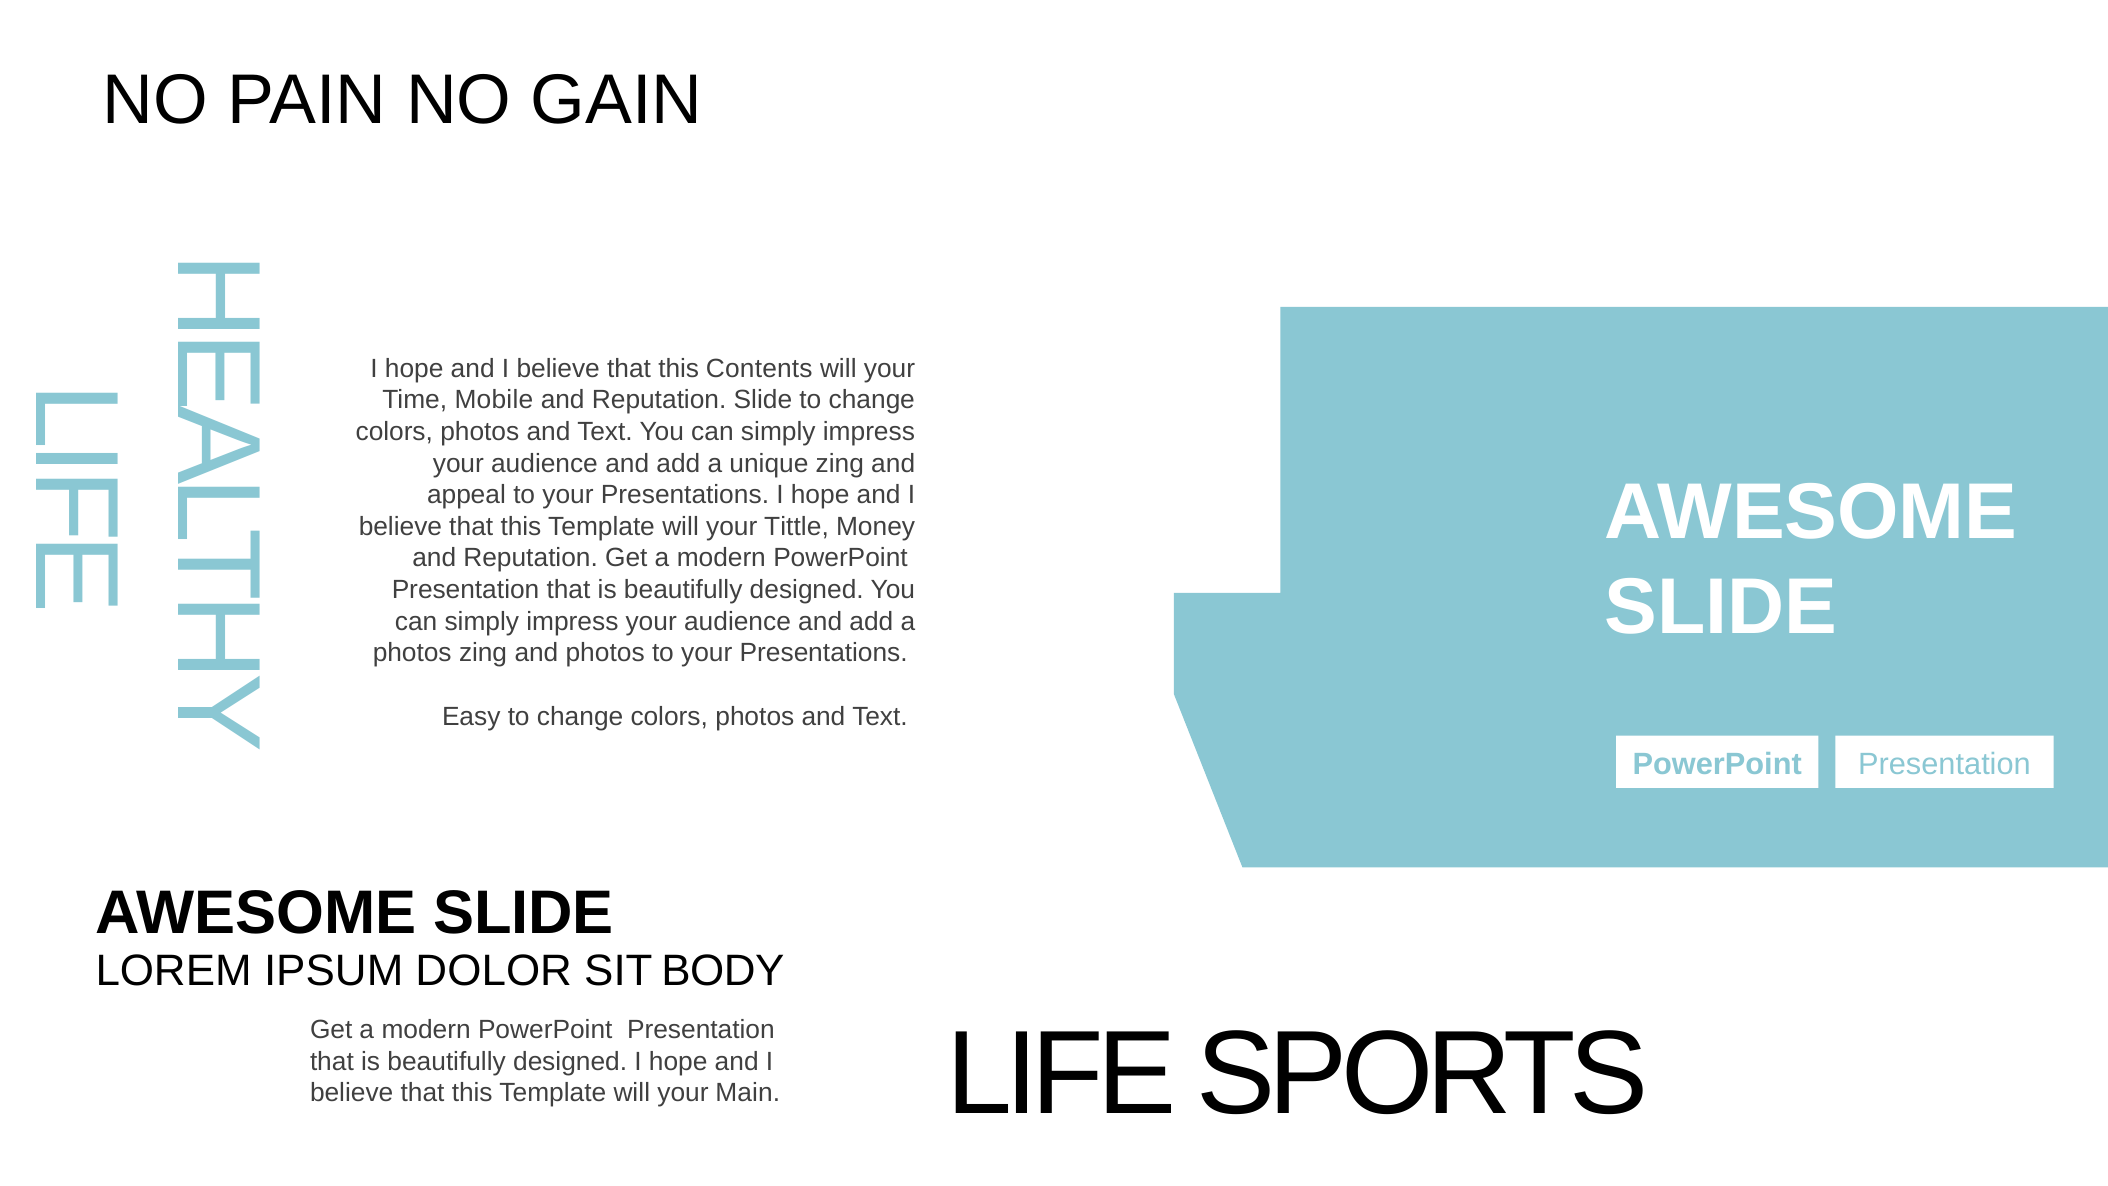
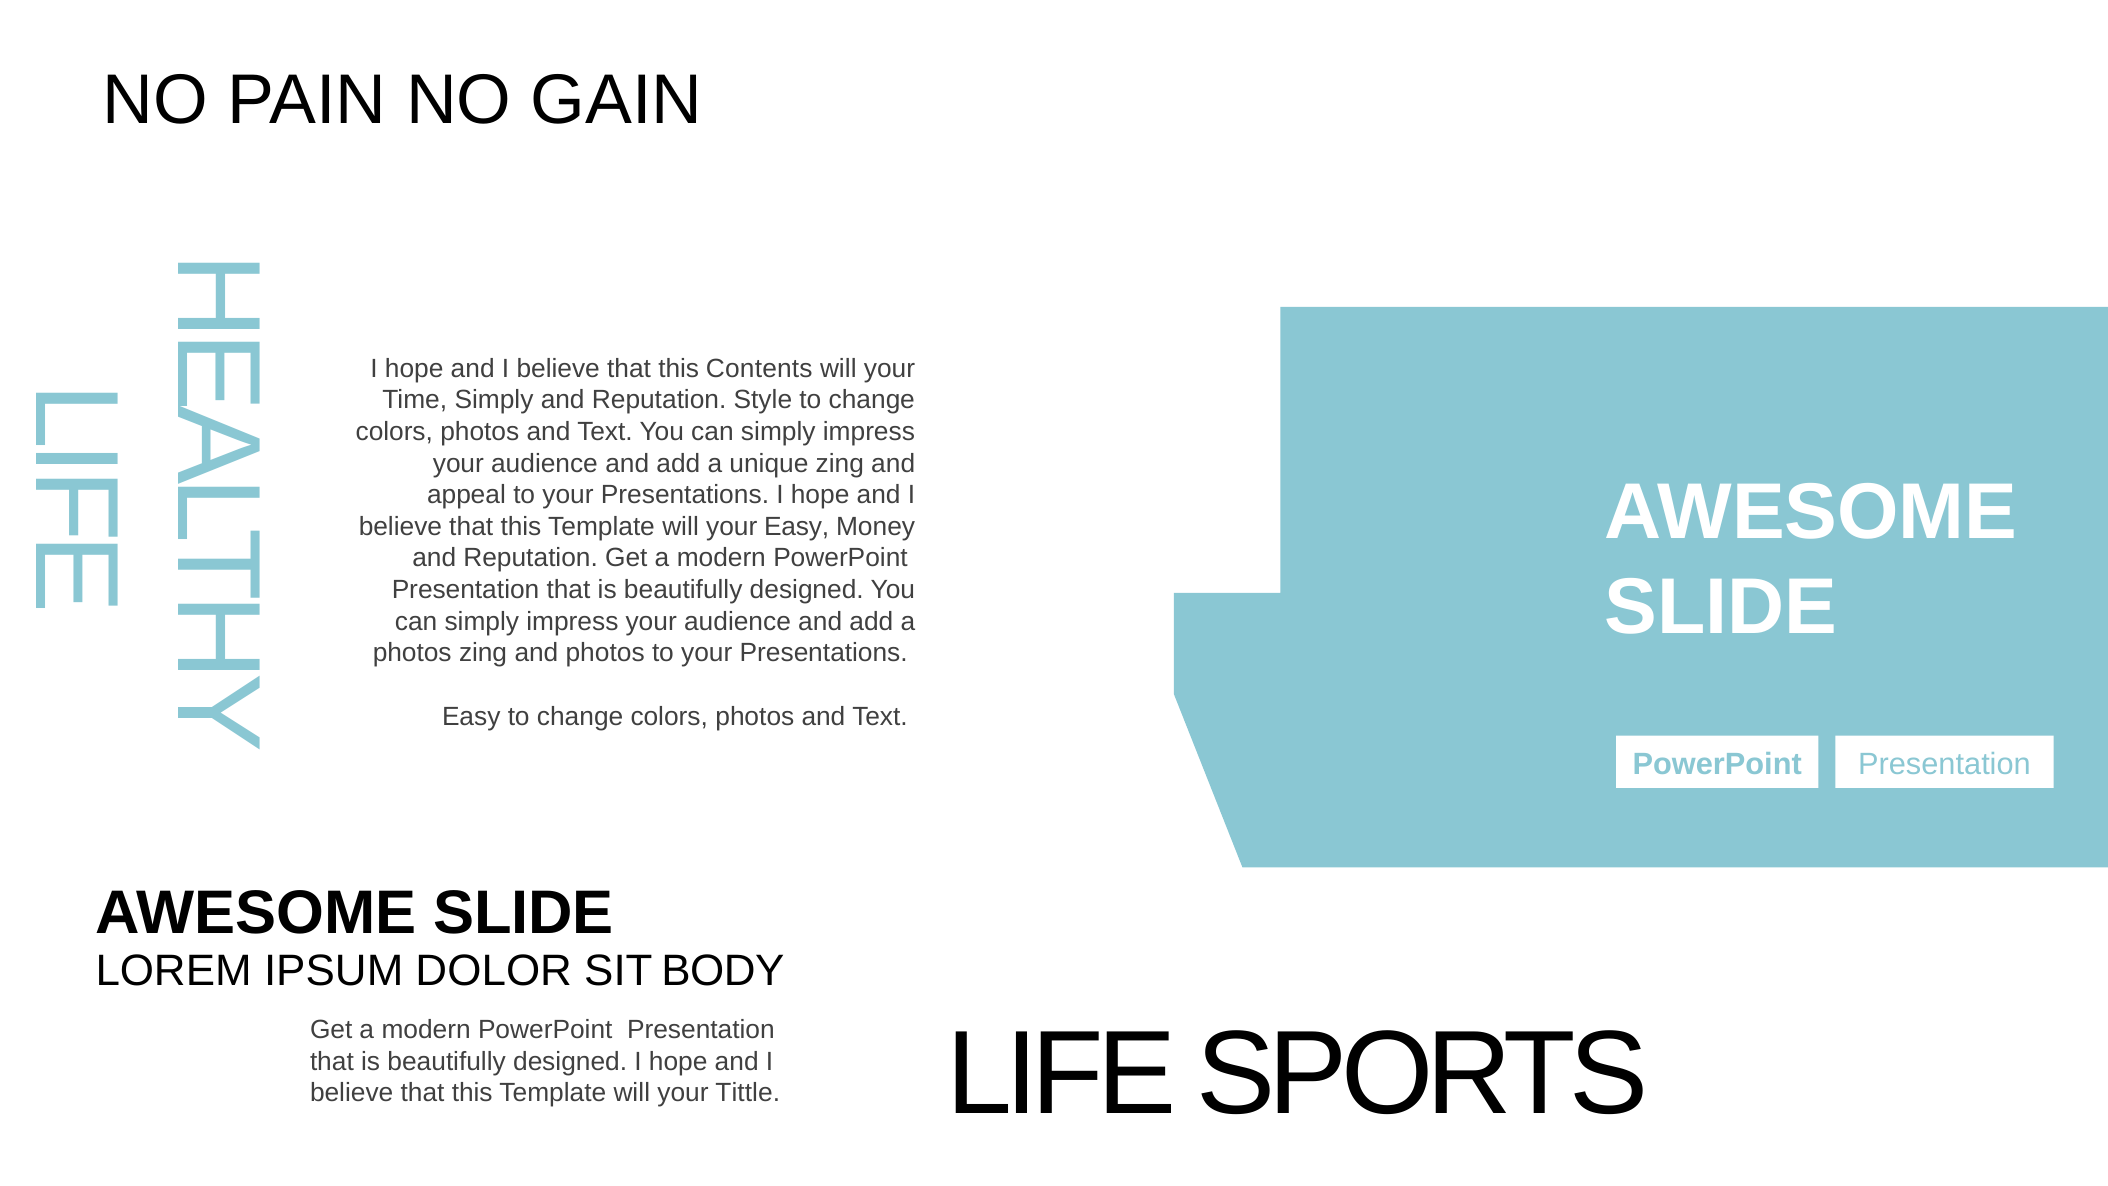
Time Mobile: Mobile -> Simply (494, 400)
Reputation Slide: Slide -> Style (763, 400)
your Tittle: Tittle -> Easy (797, 526)
Main: Main -> Tittle (748, 1093)
